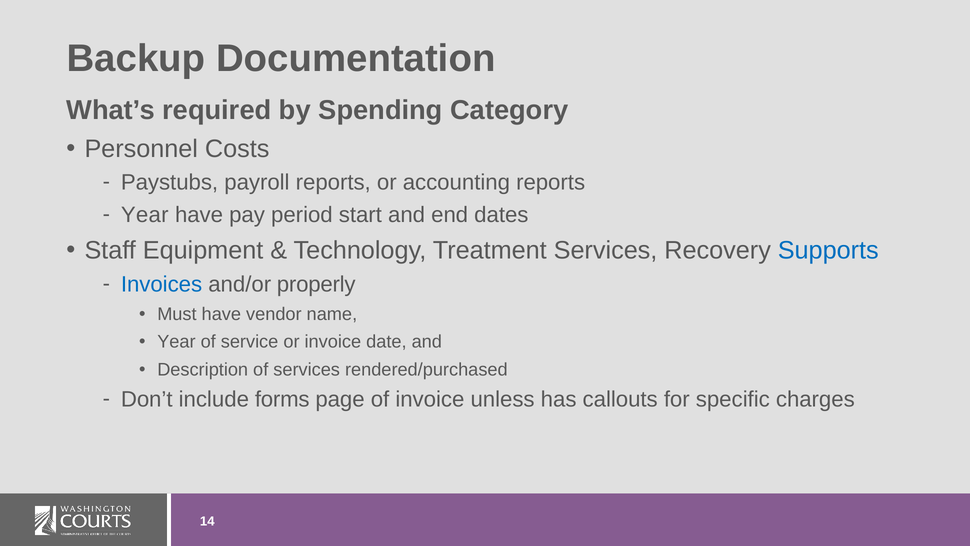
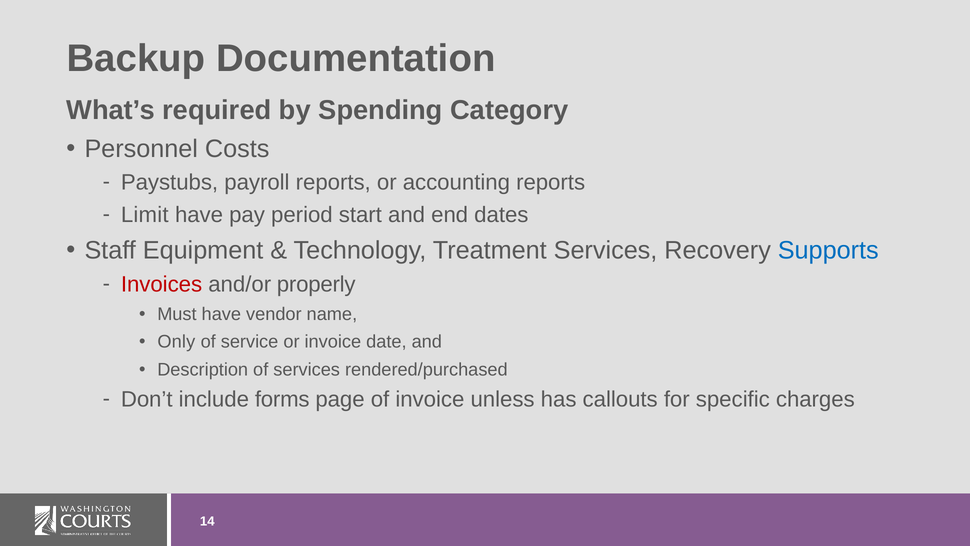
Year: Year -> Limit (145, 215)
Invoices colour: blue -> red (162, 284)
Year: Year -> Only (176, 342)
